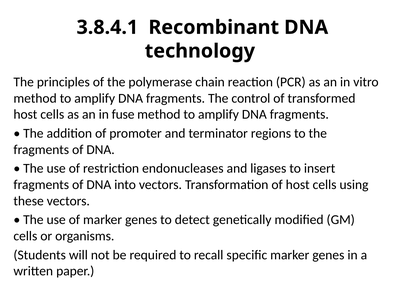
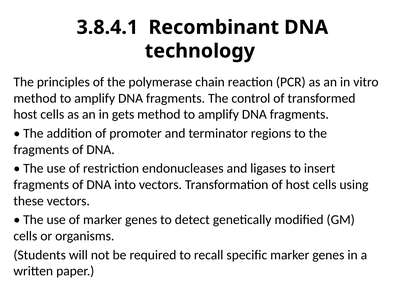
fuse: fuse -> gets (123, 114)
